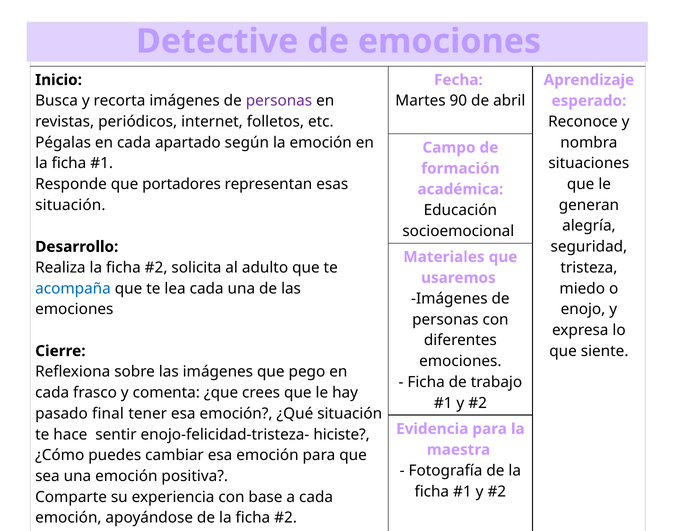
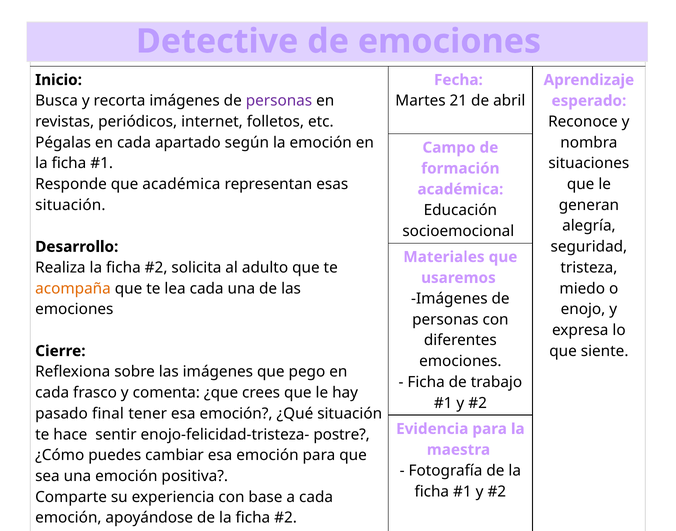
90: 90 -> 21 (458, 101)
que portadores: portadores -> académica (181, 184)
acompaña colour: blue -> orange (73, 289)
hiciste: hiciste -> postre (342, 435)
